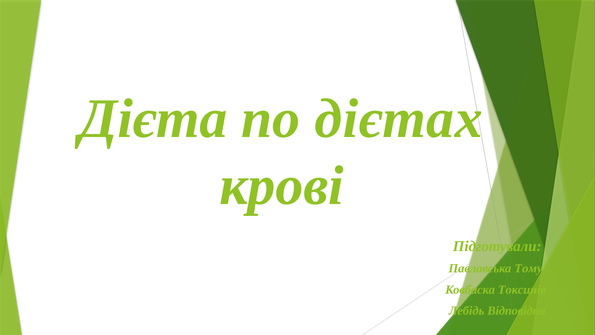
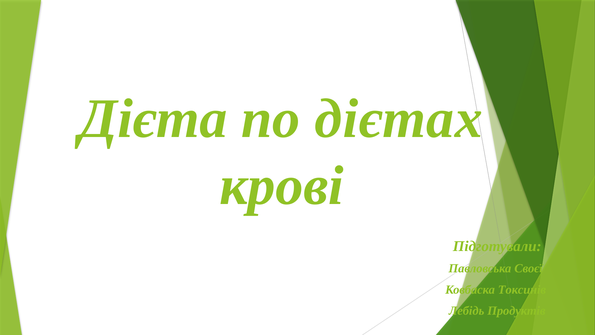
Тому: Тому -> Своєї (529, 268)
Відповідно: Відповідно -> Продуктів (516, 310)
